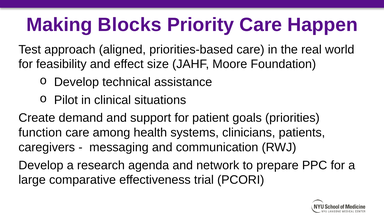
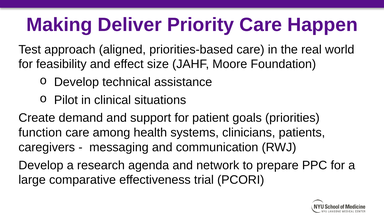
Blocks: Blocks -> Deliver (130, 25)
